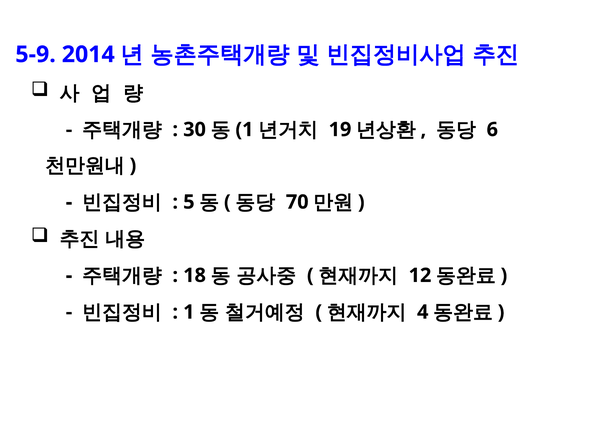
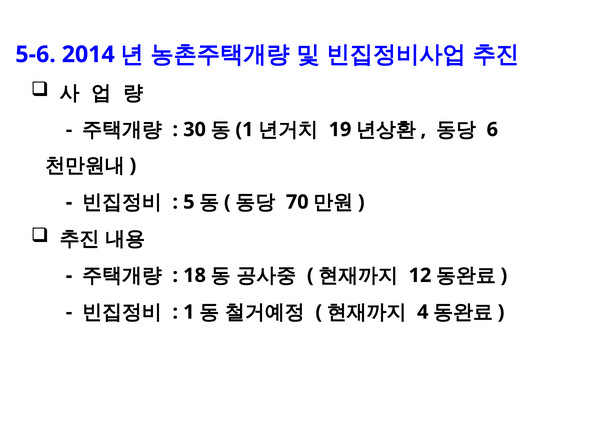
5-9: 5-9 -> 5-6 (36, 54)
